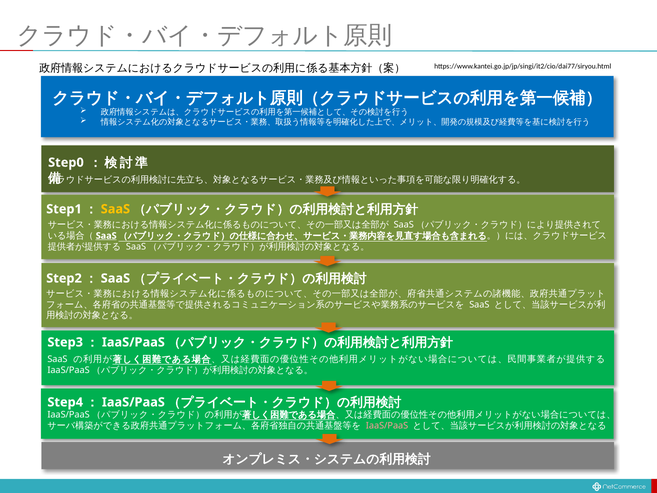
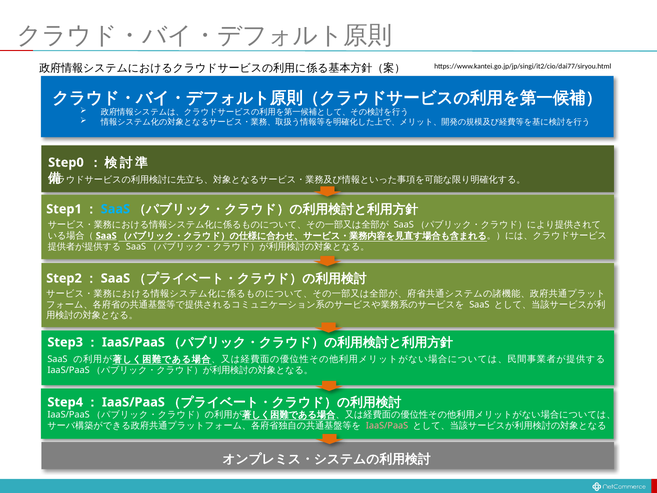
SaaS colour: yellow -> light blue (115, 209)
